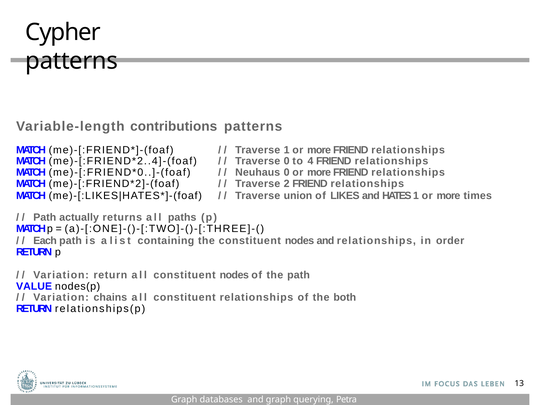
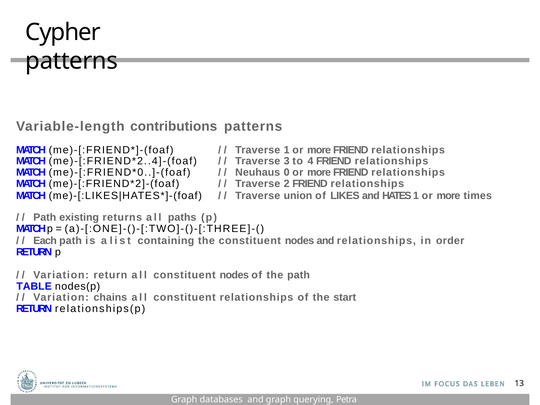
Traverse 0: 0 -> 3 (287, 161)
actually: actually -> existing (79, 217)
VALUE: VALUE -> TABLE (34, 286)
both: both -> start (345, 297)
